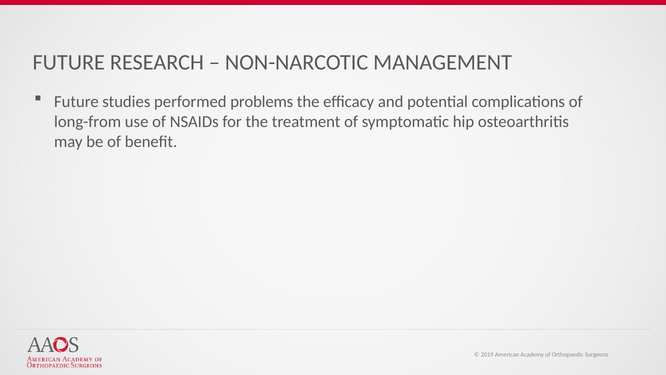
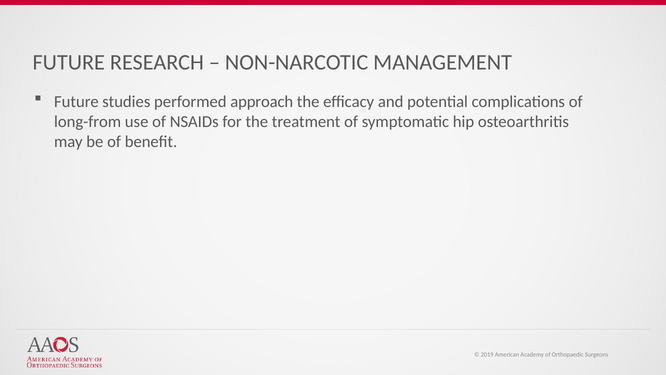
problems: problems -> approach (262, 102)
